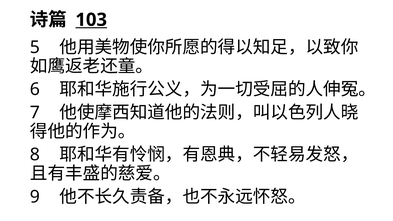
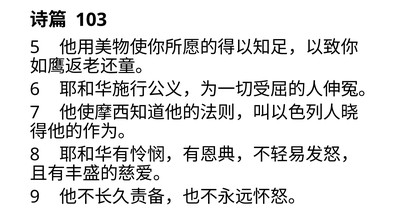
103 underline: present -> none (91, 20)
